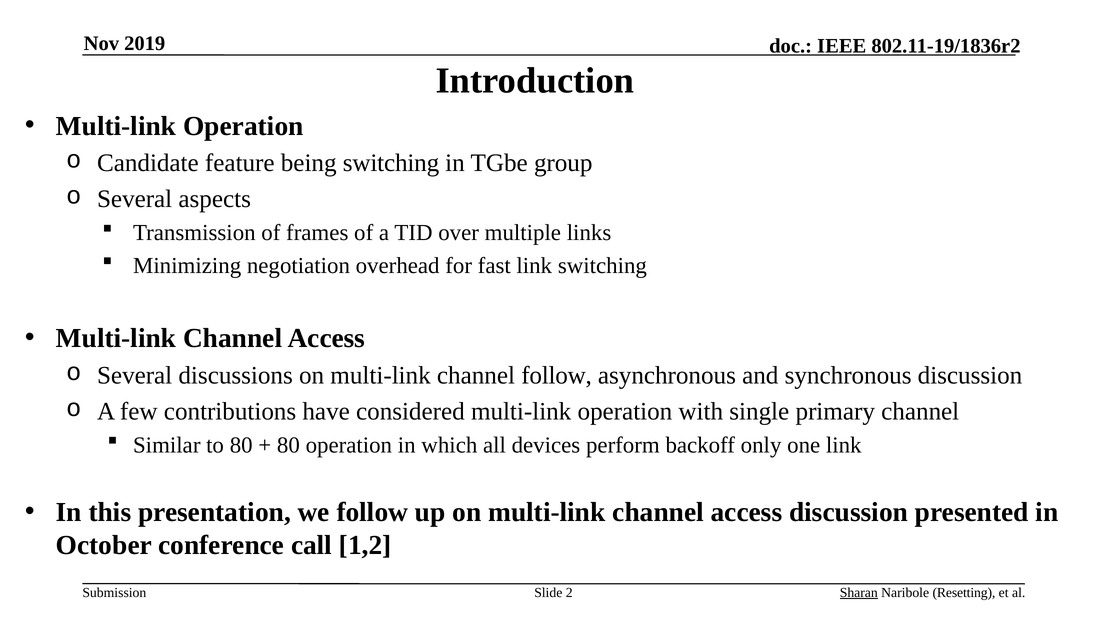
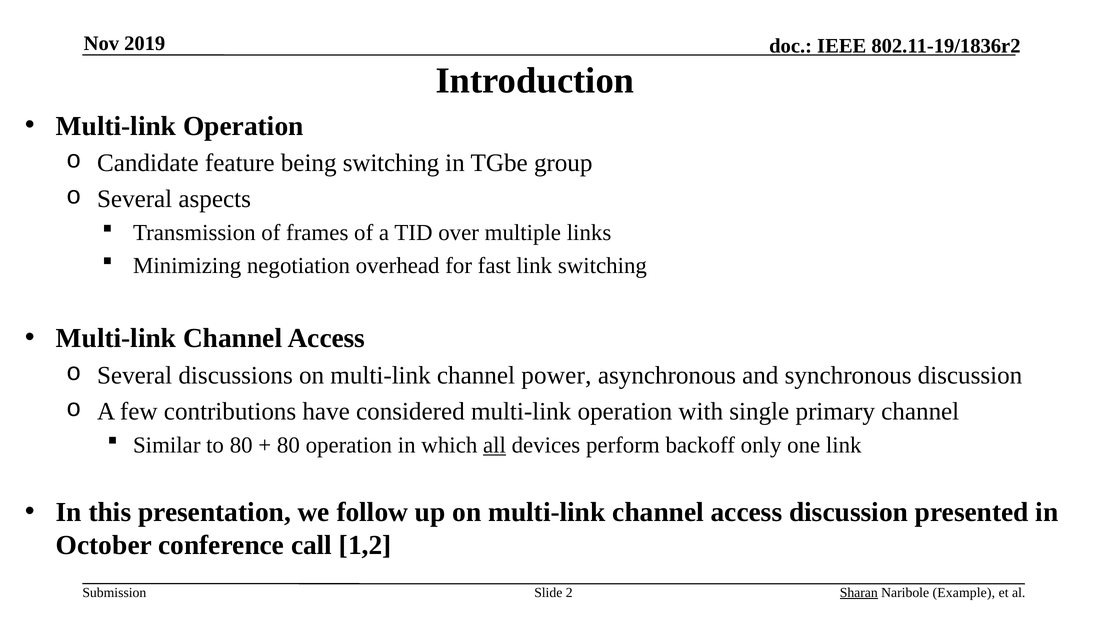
channel follow: follow -> power (556, 375)
all underline: none -> present (494, 445)
Resetting: Resetting -> Example (964, 592)
